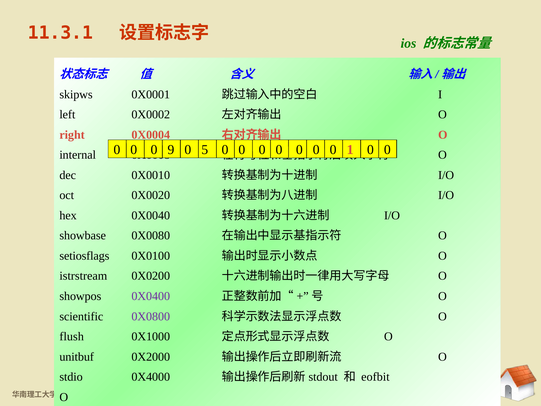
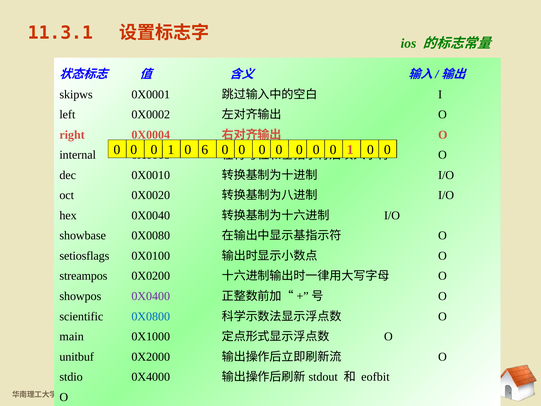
9: 9 -> 1 (171, 150)
5: 5 -> 6 (205, 150)
istrstream: istrstream -> streampos (83, 276)
0X0800 colour: purple -> blue (151, 316)
flush: flush -> main (72, 336)
